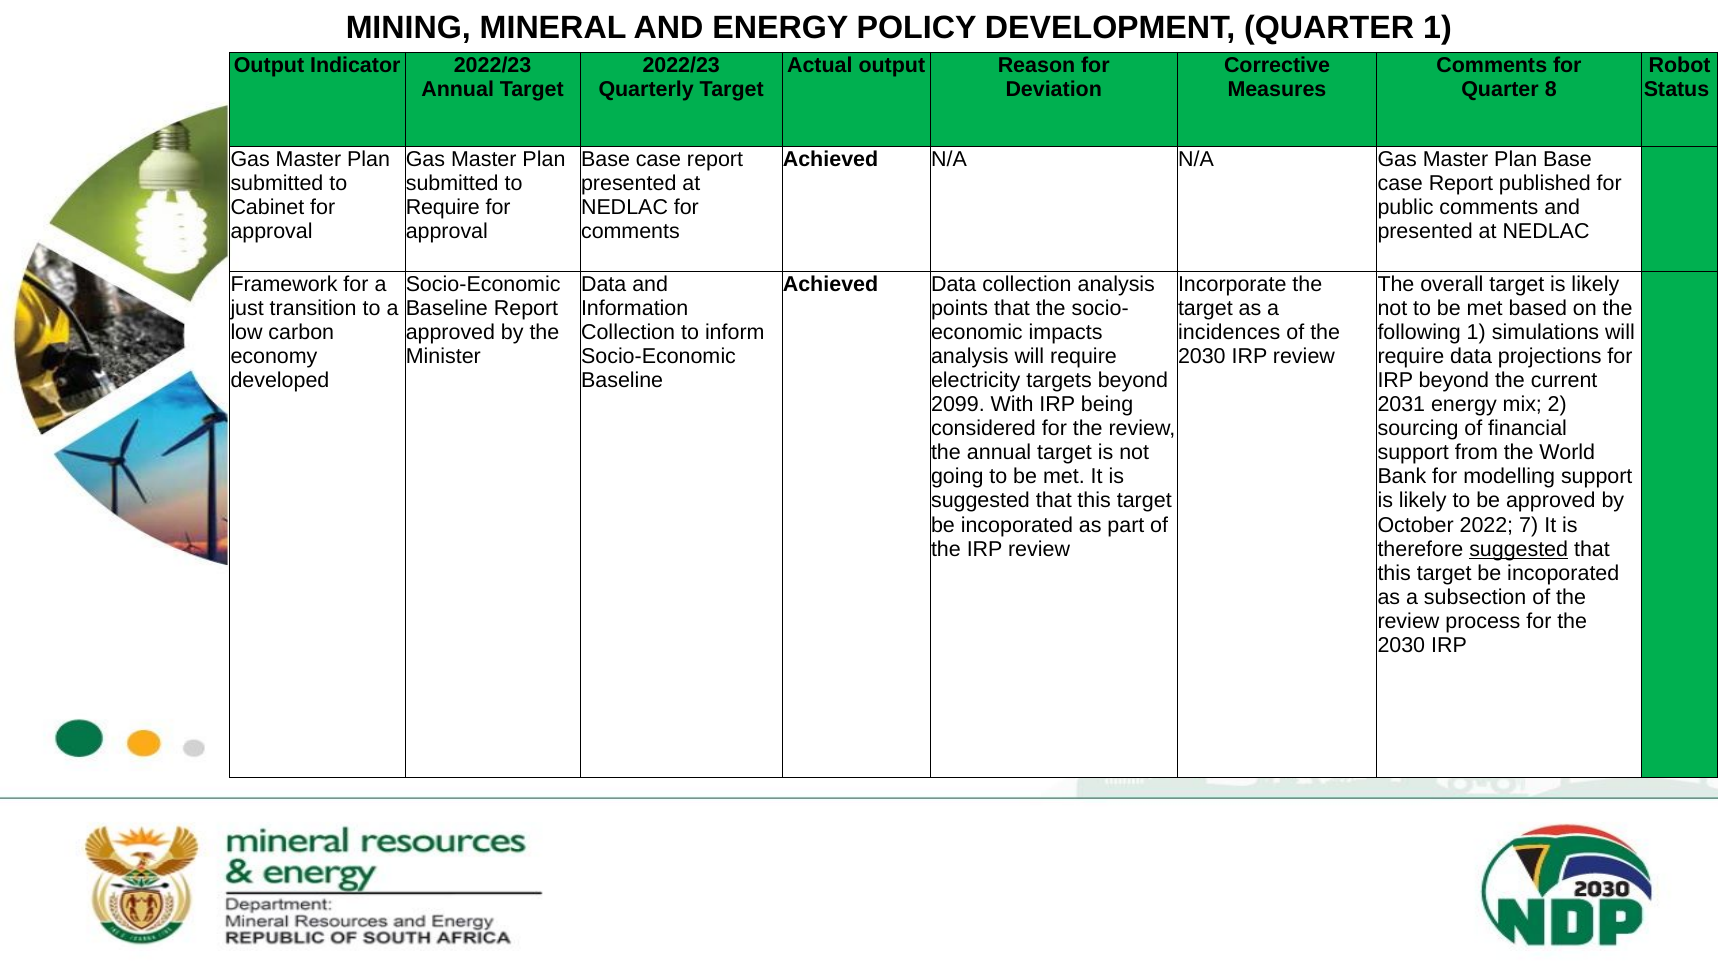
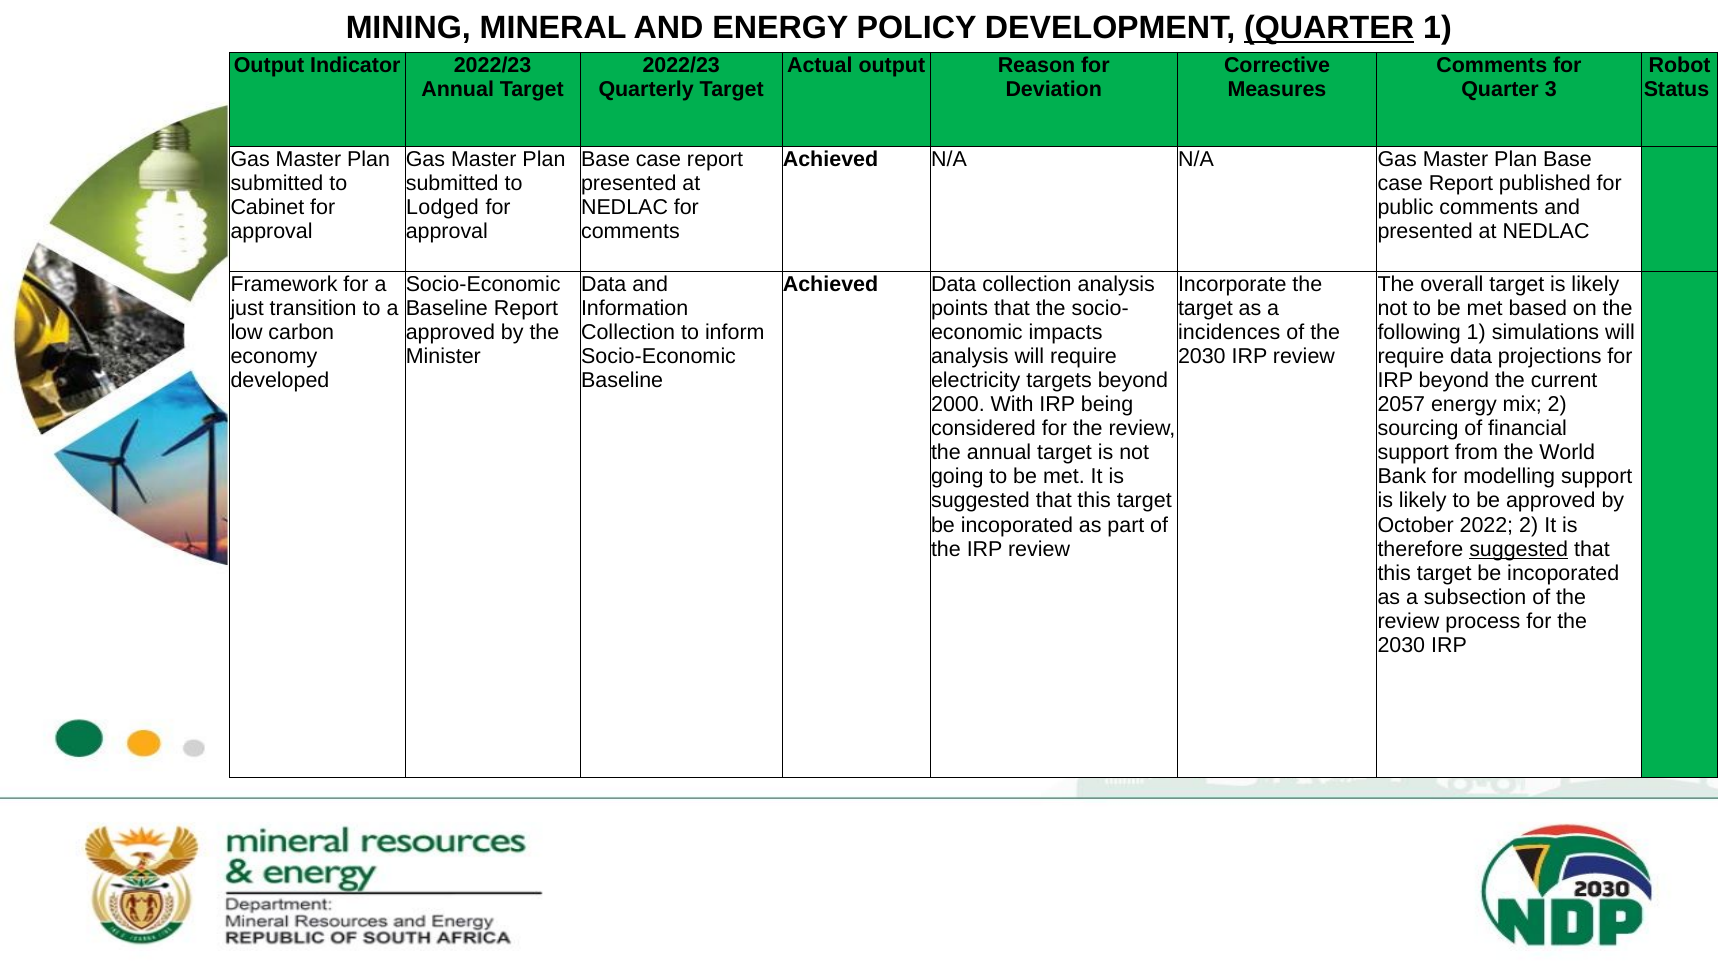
QUARTER underline: none -> present (1329, 28)
8: 8 -> 3 (1551, 89)
Require: Require -> Lodged (443, 207)
2099: 2099 -> 2000 (958, 404)
2031: 2031 -> 2057 (1401, 404)
2022 7: 7 -> 2 (1529, 525)
